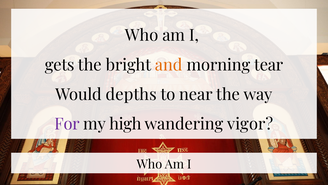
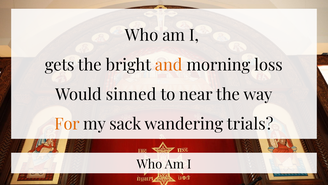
tear: tear -> loss (269, 65)
depths: depths -> sinned (131, 94)
For colour: purple -> orange (67, 124)
high: high -> sack (125, 124)
vigor: vigor -> trials (250, 124)
